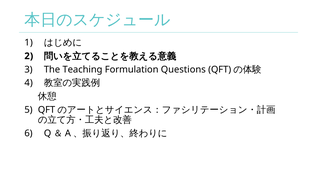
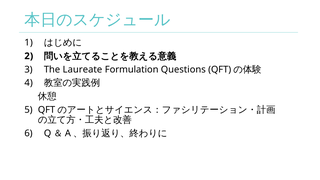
Teaching: Teaching -> Laureate (82, 69)
